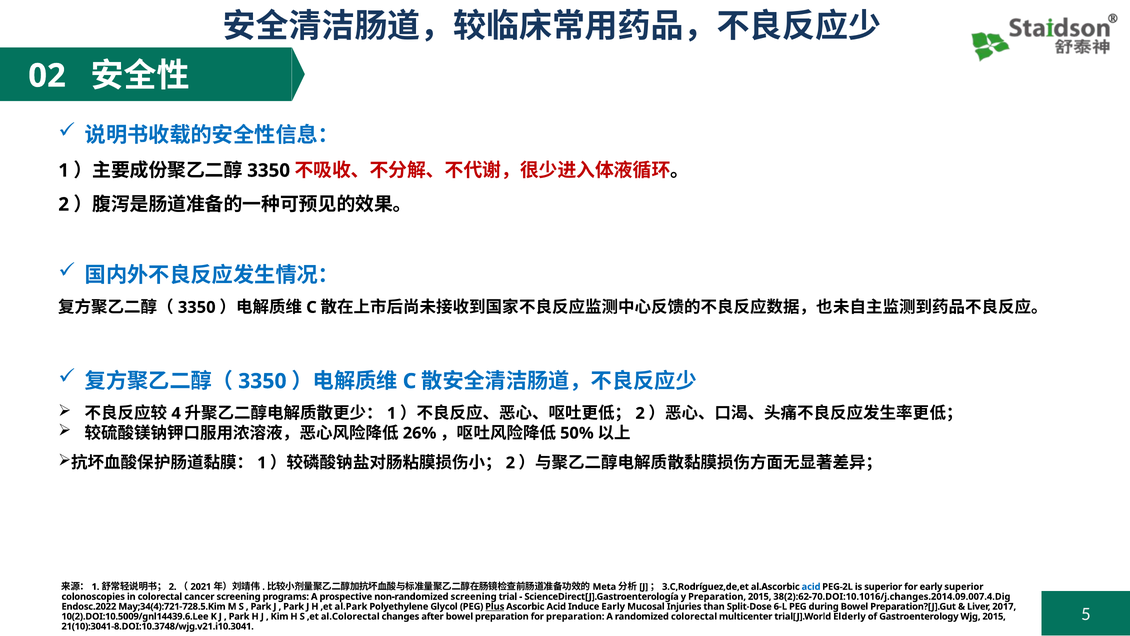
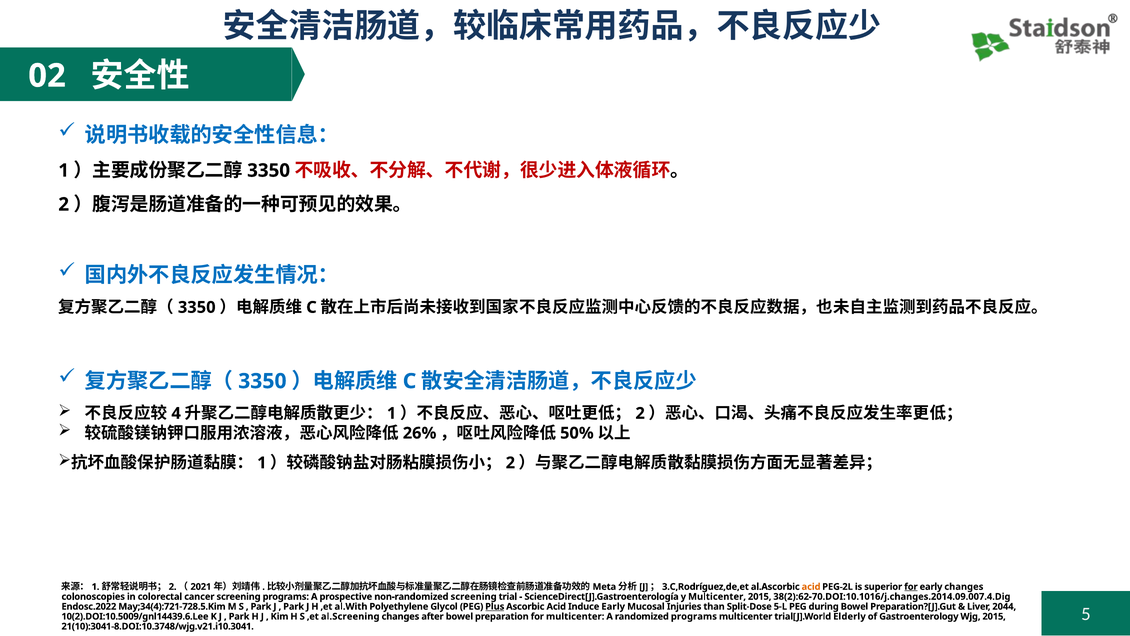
acid colour: blue -> orange (811, 586)
for underline: none -> present (911, 586)
early superior: superior -> changes (964, 586)
y Preparation: Preparation -> Multicenter (717, 596)
al.Park: al.Park -> al.With (351, 606)
6-L: 6-L -> 5-L (780, 606)
2017: 2017 -> 2044 (1004, 606)
al.Colorectal: al.Colorectal -> al.Screening (350, 616)
for preparation: preparation -> multicenter (575, 616)
randomized colorectal: colorectal -> programs (694, 616)
